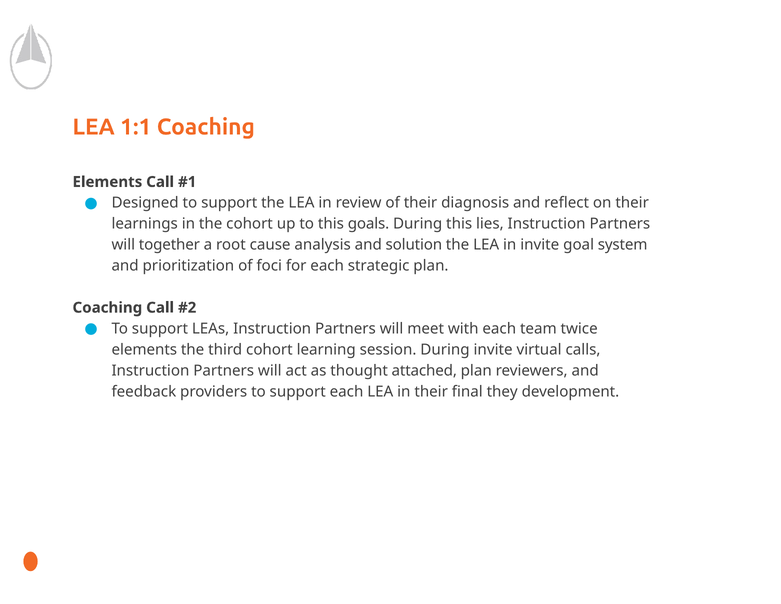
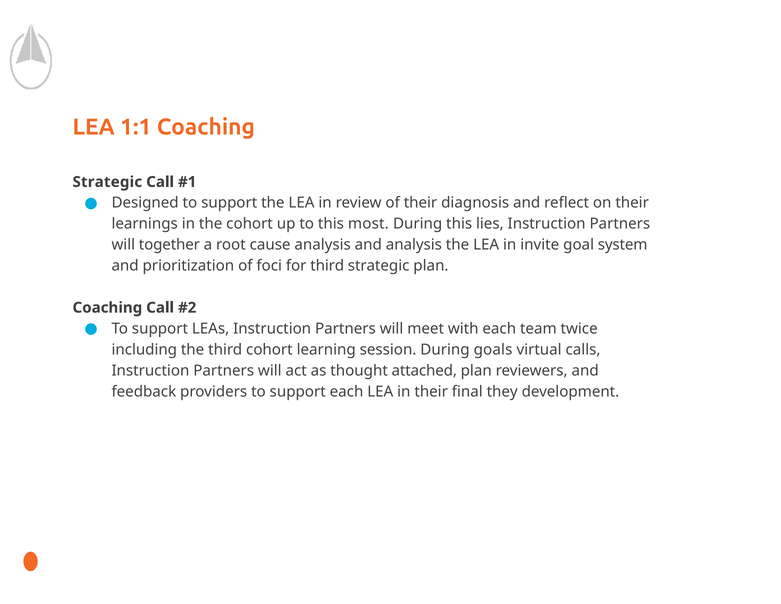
Elements: Elements -> Strategic (107, 182)
goals: goals -> most (368, 224)
and solution: solution -> analysis (414, 245)
for each: each -> third (327, 266)
elements: elements -> including (144, 349)
During invite: invite -> goals (493, 349)
